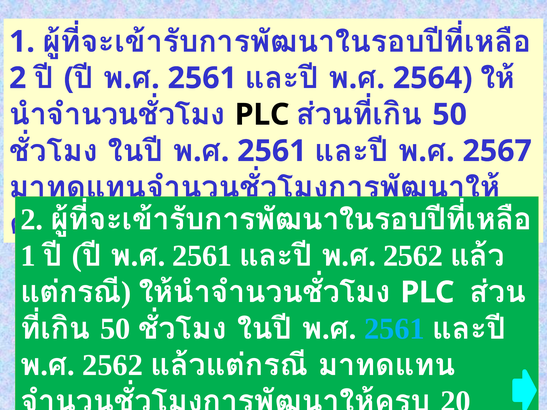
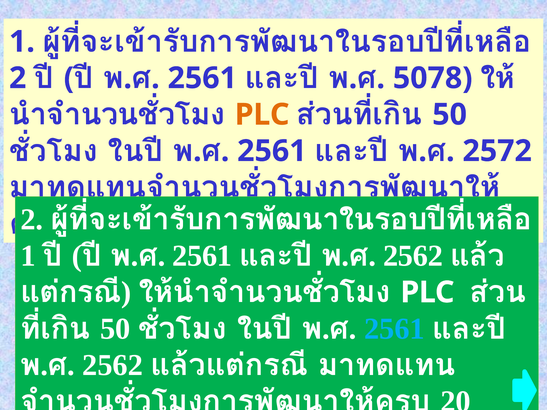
2564: 2564 -> 5078 (433, 78)
PLC colour: black -> orange (262, 115)
2567: 2567 -> 2572 (497, 151)
